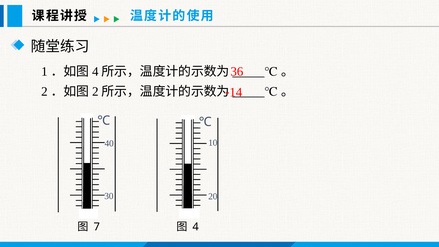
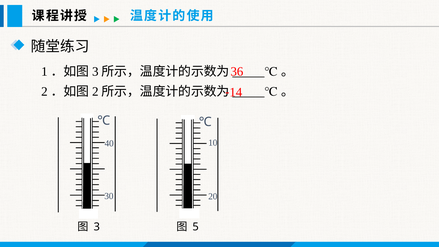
4: 4 -> 3 (95, 71)
7: 7 -> 3 (97, 227)
4: 4 -> 5 (196, 227)
